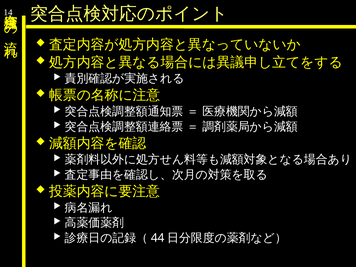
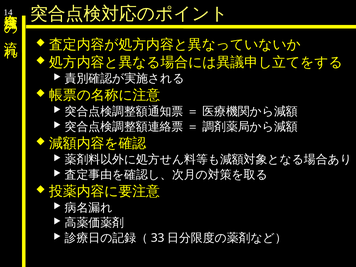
44: 44 -> 33 (158, 238)
